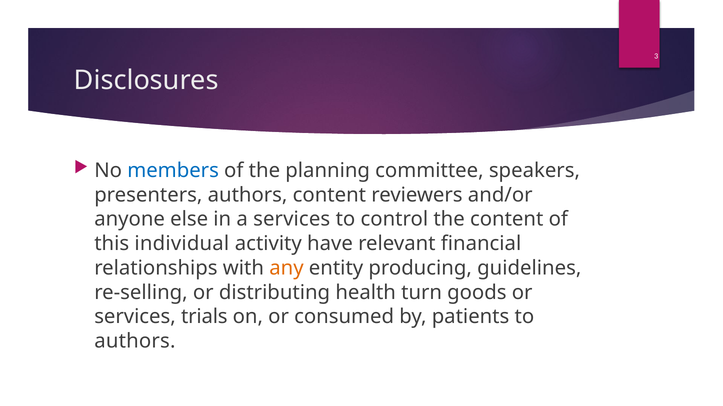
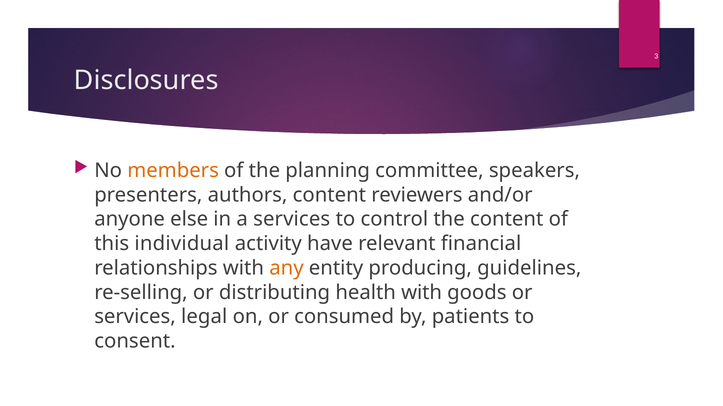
members colour: blue -> orange (173, 171)
health turn: turn -> with (422, 293)
trials: trials -> legal (204, 317)
authors: authors -> consent (135, 342)
